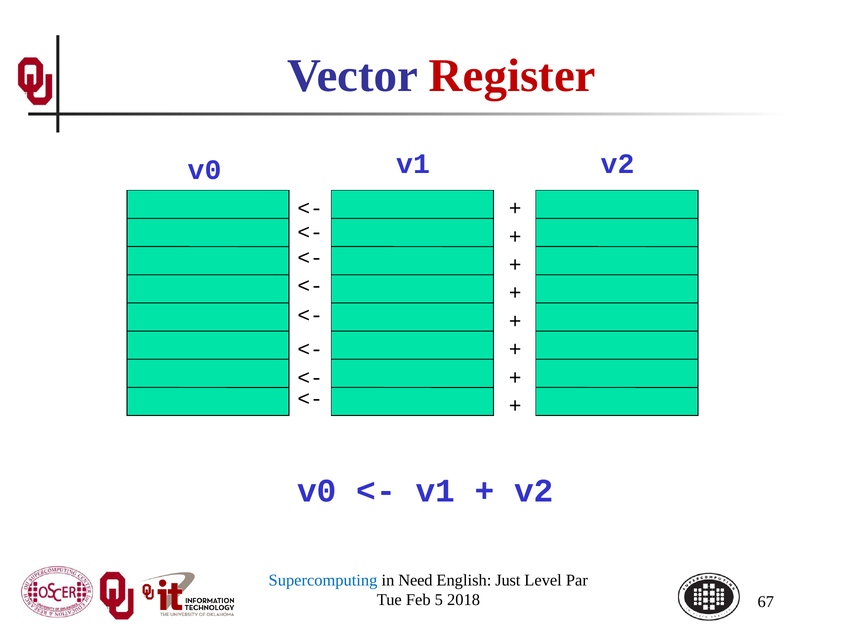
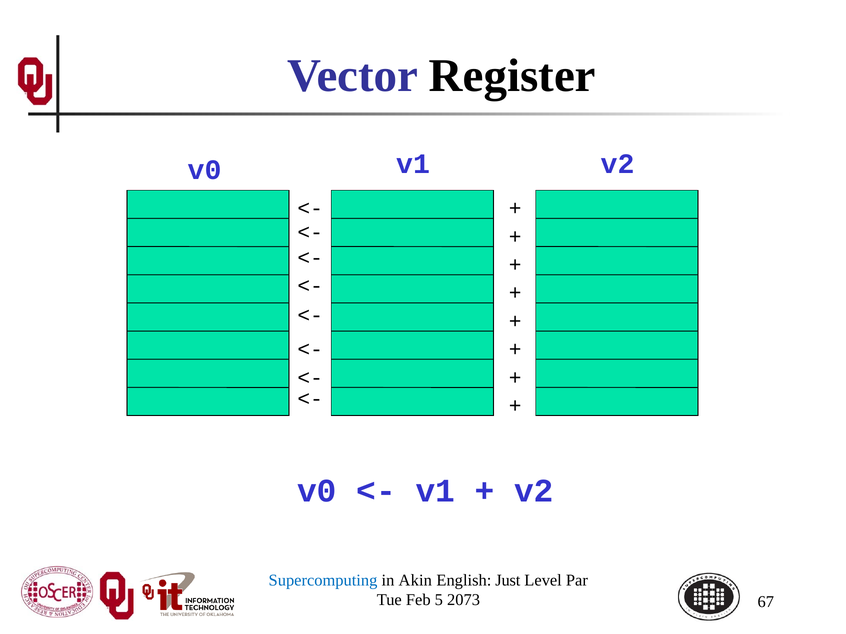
Register colour: red -> black (512, 76)
Need: Need -> Akin (415, 581)
2018: 2018 -> 2073 (464, 600)
